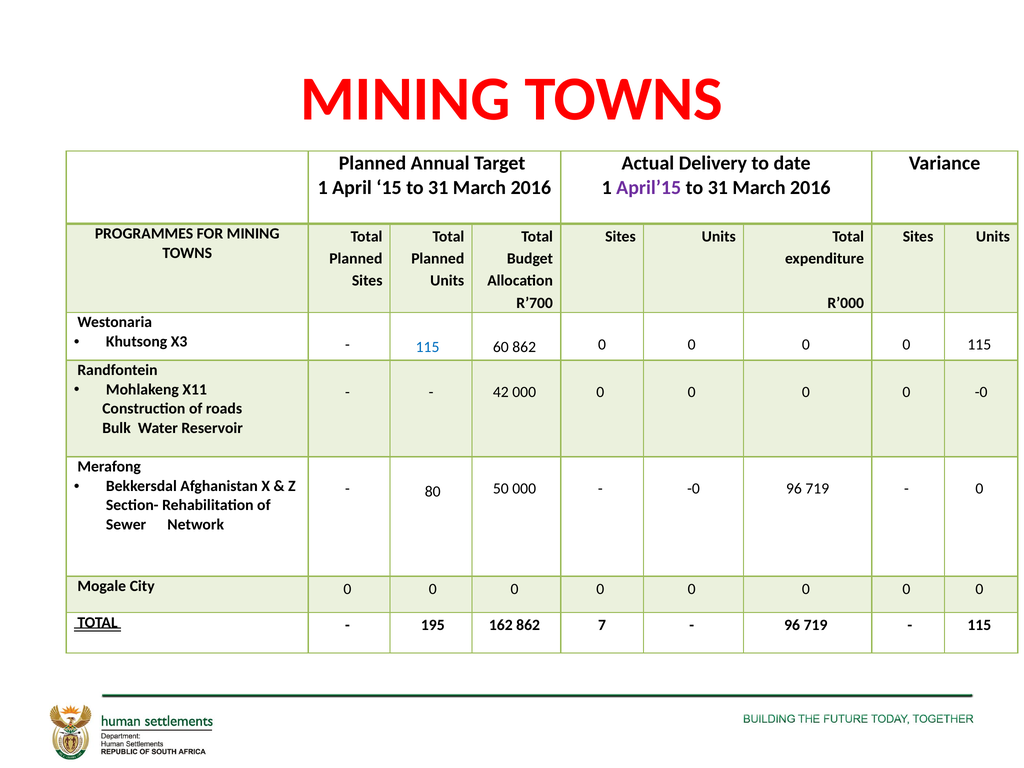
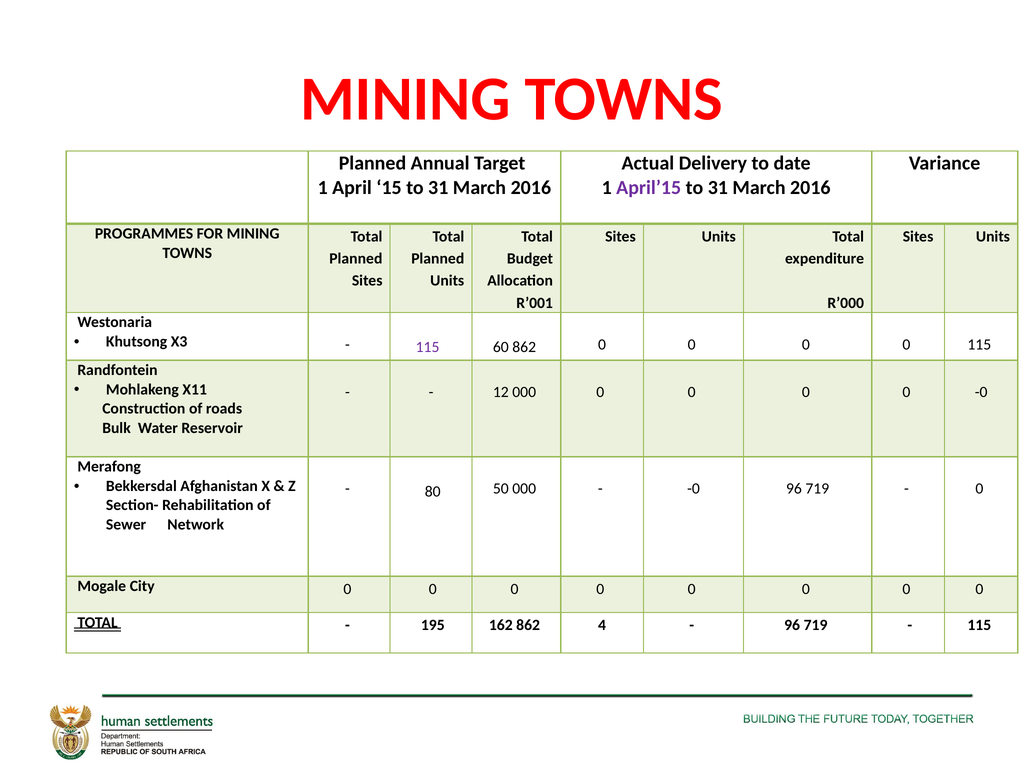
R’700: R’700 -> R’001 (535, 303)
115 colour: blue -> purple (428, 347)
42: 42 -> 12 (501, 392)
7: 7 -> 4 (602, 625)
